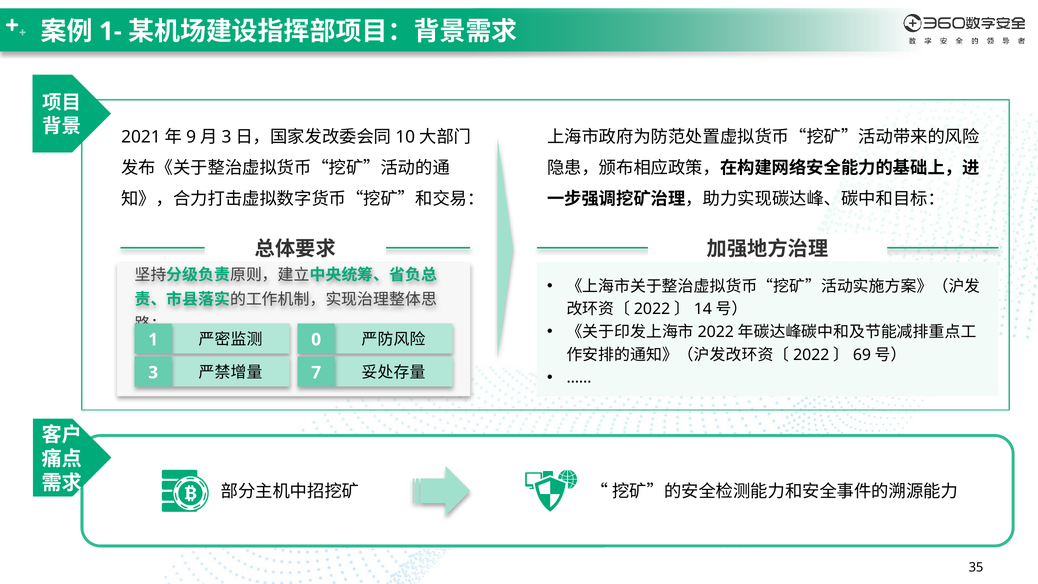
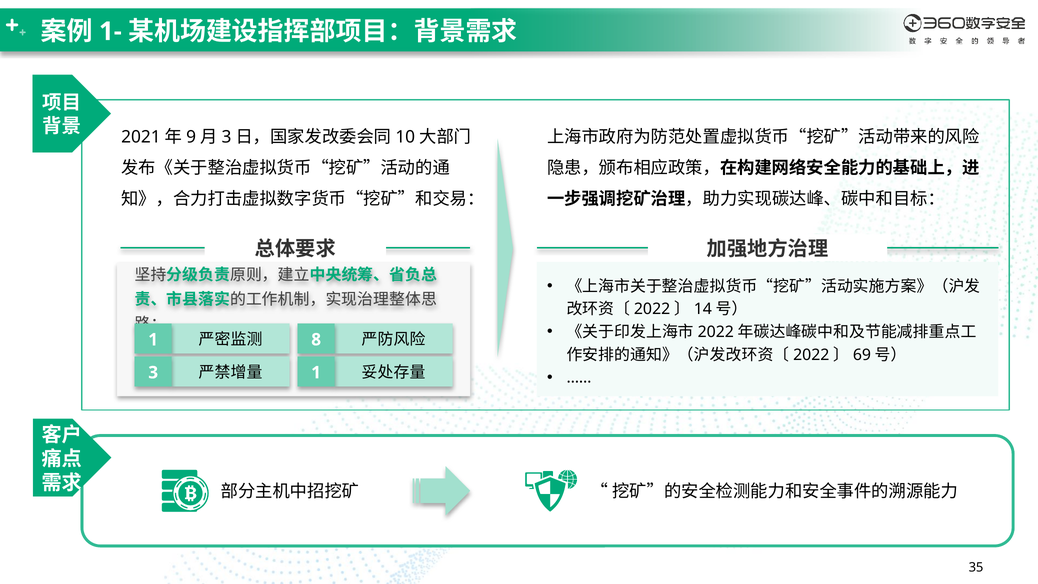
0: 0 -> 8 (316, 340)
3 7: 7 -> 1 (316, 373)
